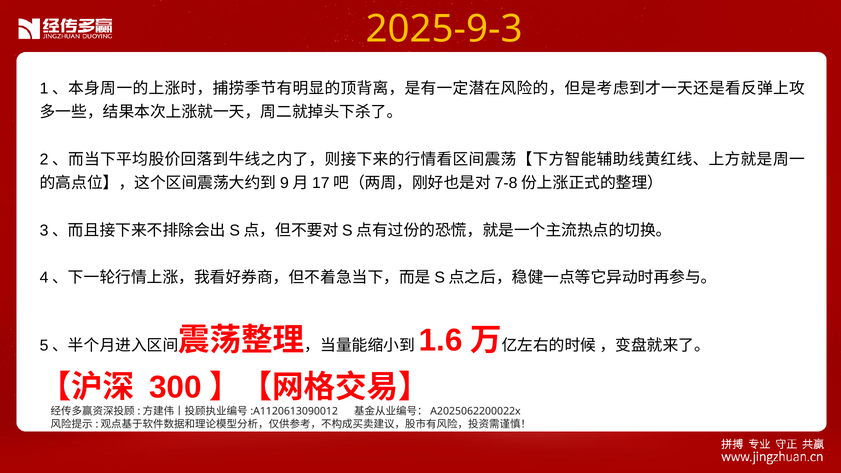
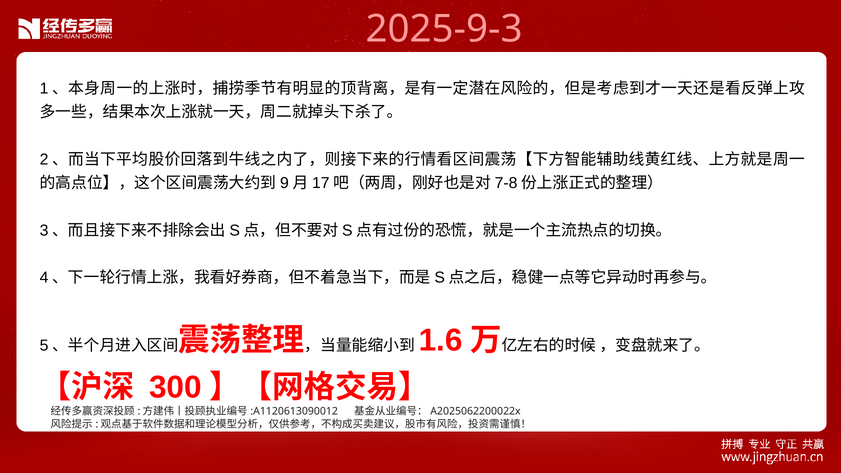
2025-9-3 colour: yellow -> pink (444, 29)
